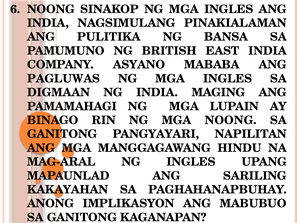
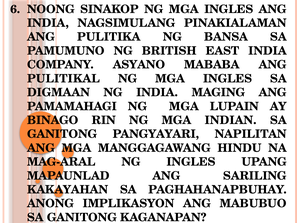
PAGLUWAS: PAGLUWAS -> PULITIKAL (63, 79)
MGA NOONG: NOONG -> INDIAN (231, 120)
